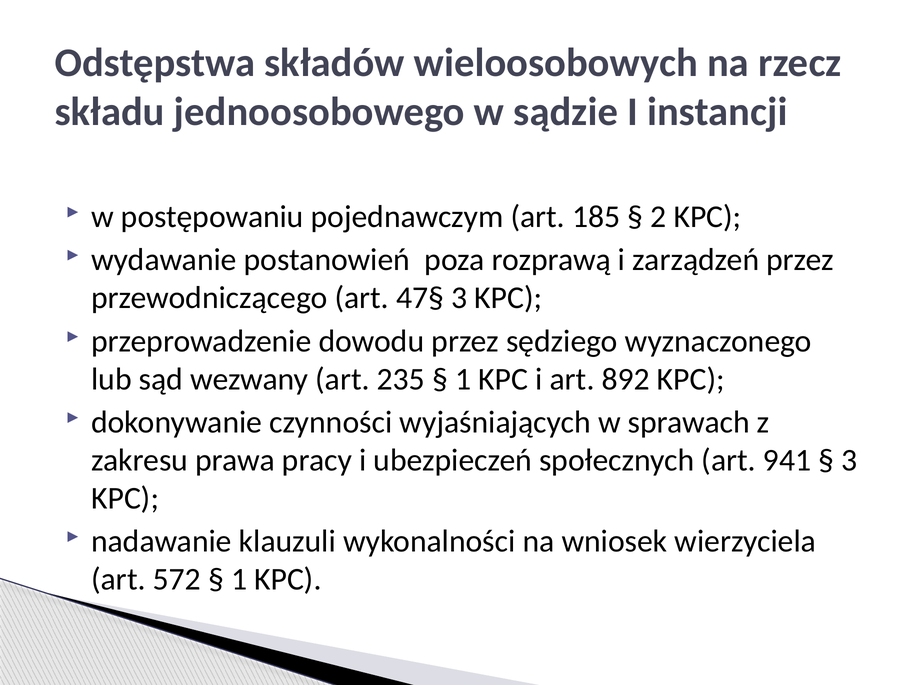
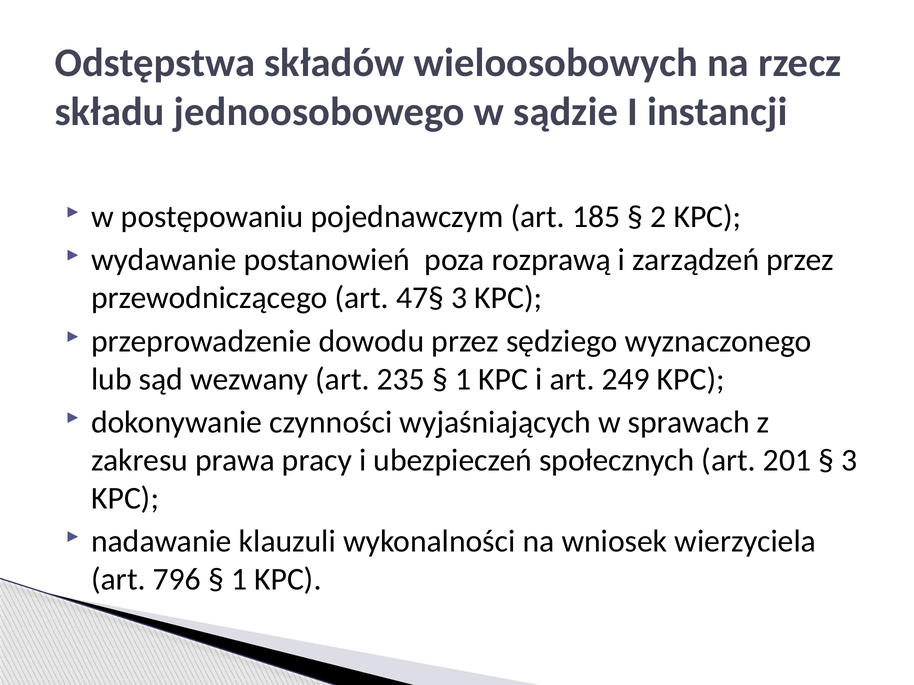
892: 892 -> 249 (626, 379)
941: 941 -> 201 (787, 461)
572: 572 -> 796 (177, 580)
